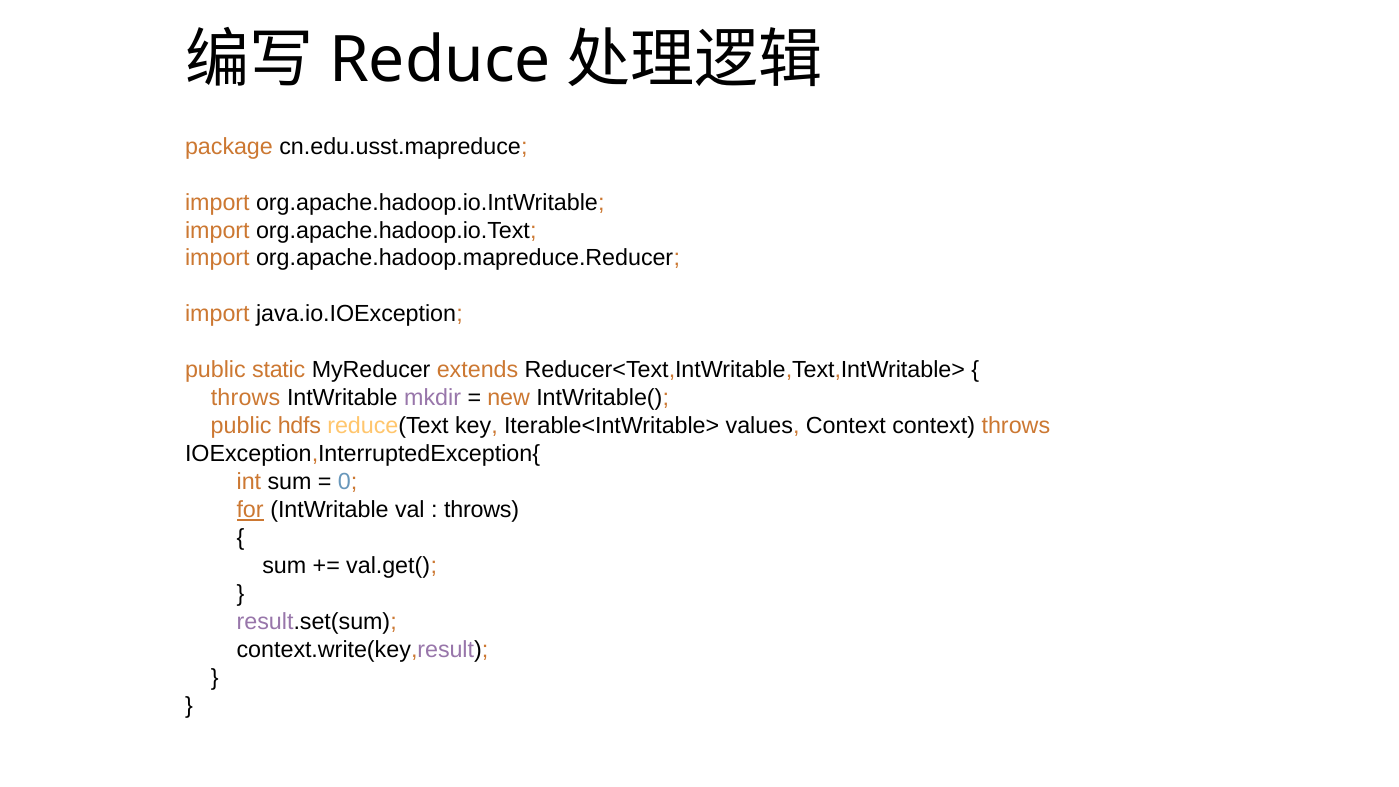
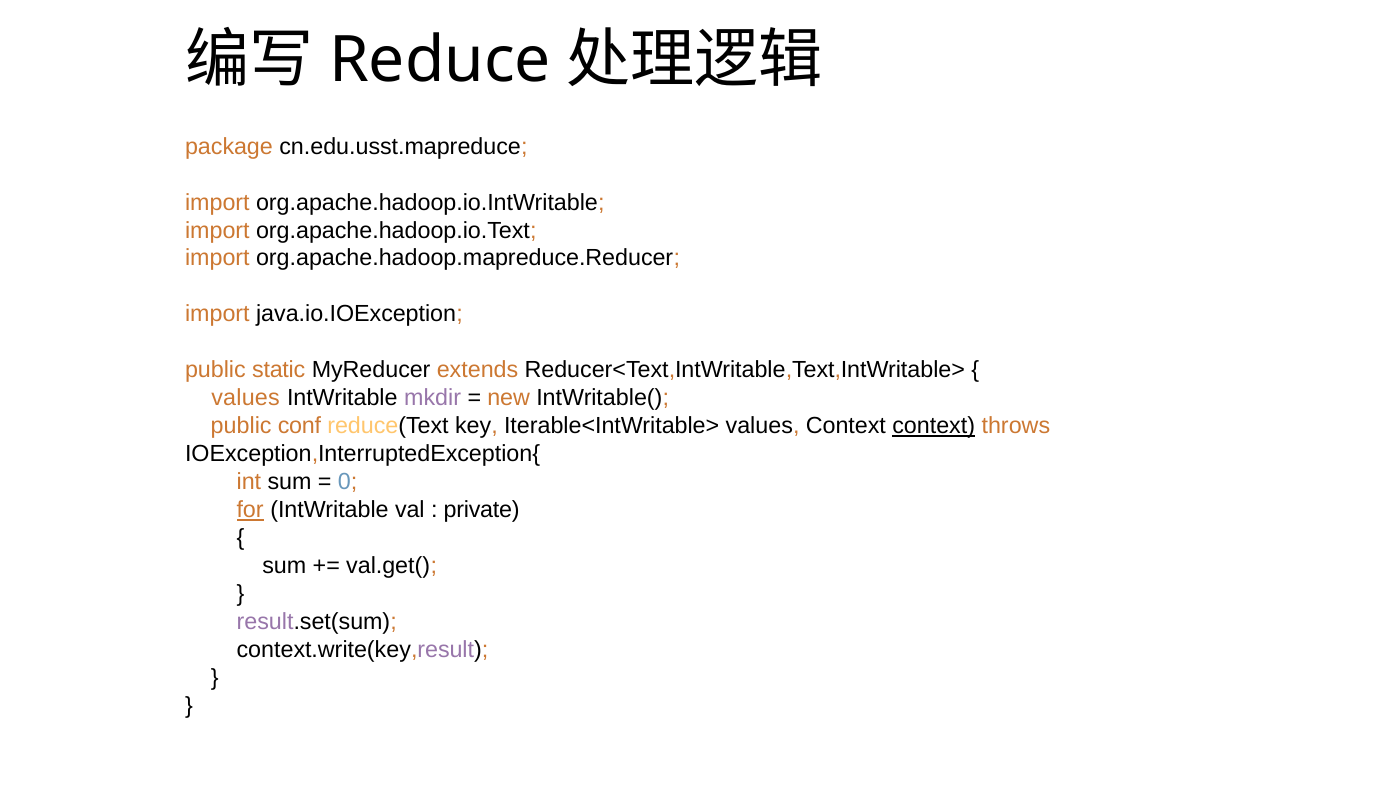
throws: throws -> values (246, 398)
hdfs: hdfs -> conf (299, 426)
context underline: none -> present (934, 426)
throws: throws -> private (482, 510)
